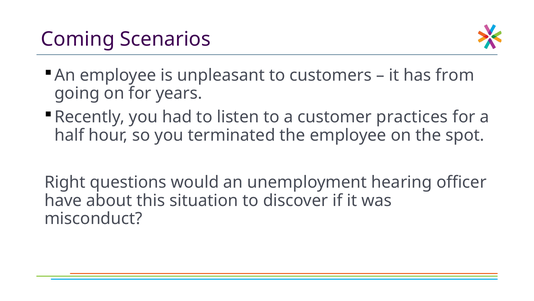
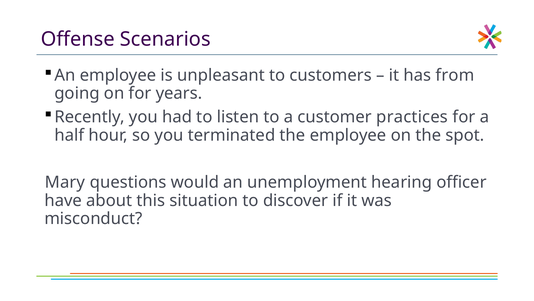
Coming: Coming -> Offense (78, 39)
Right: Right -> Mary (65, 182)
